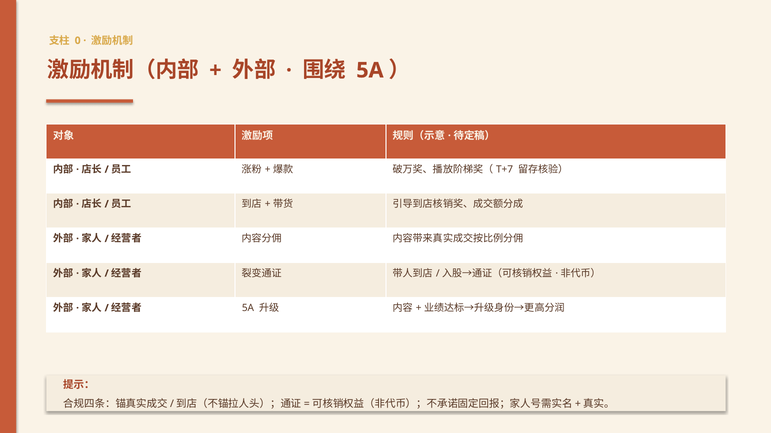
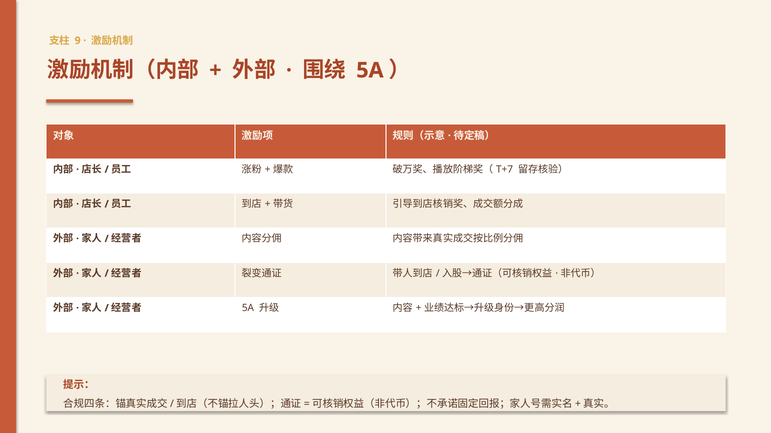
0: 0 -> 9 (78, 41)
